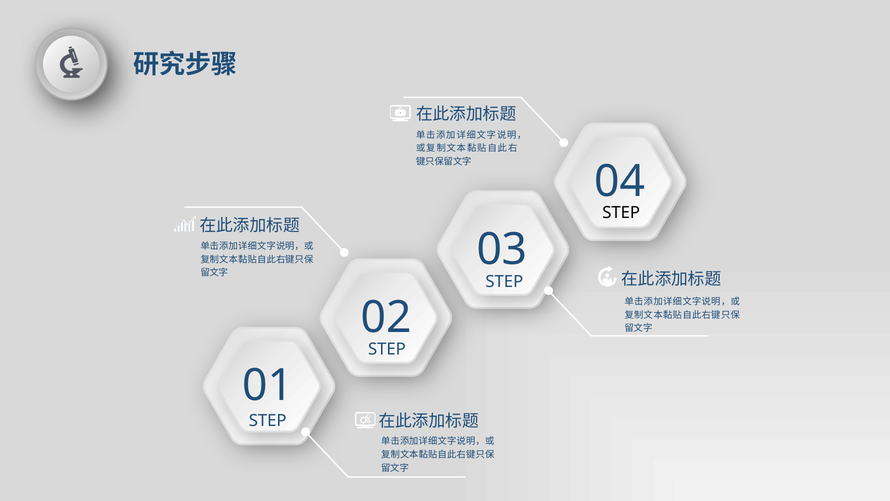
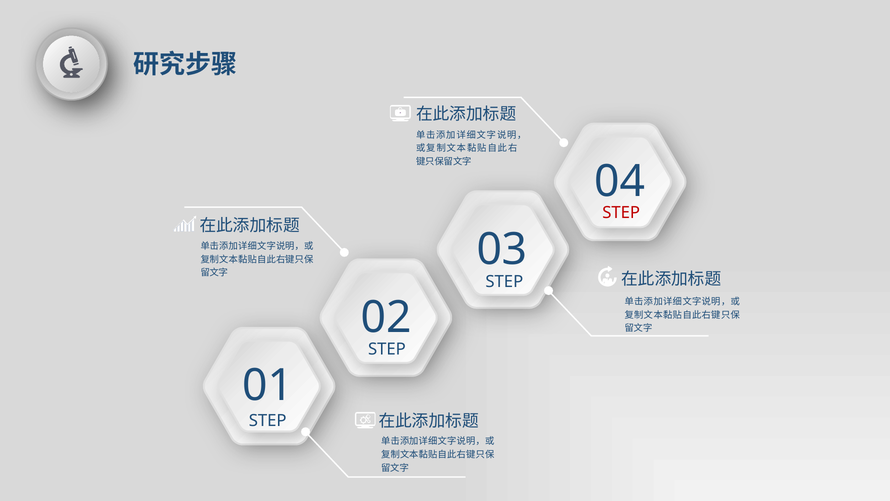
STEP colour: black -> red (621, 213)
